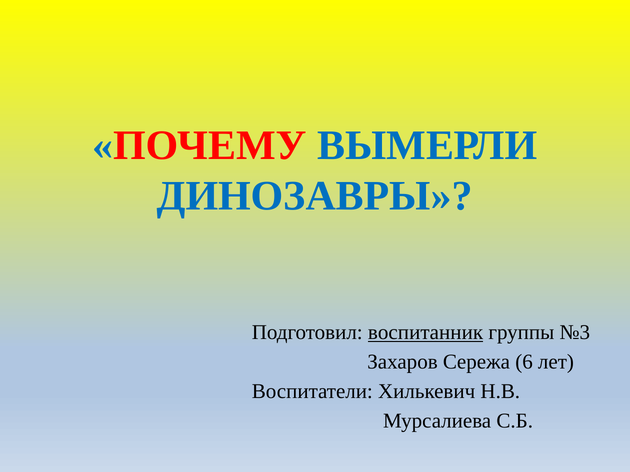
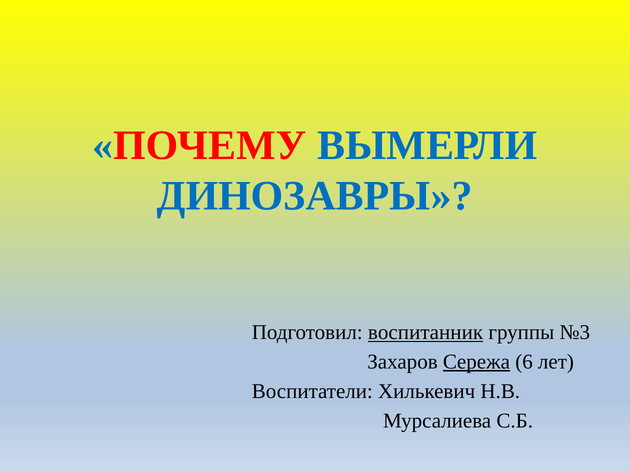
Сережа underline: none -> present (476, 362)
